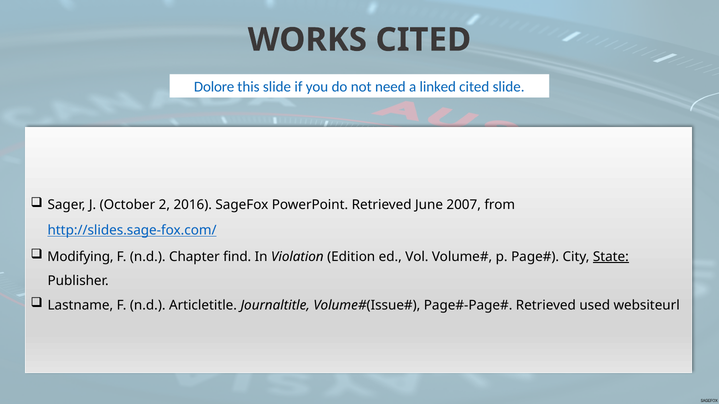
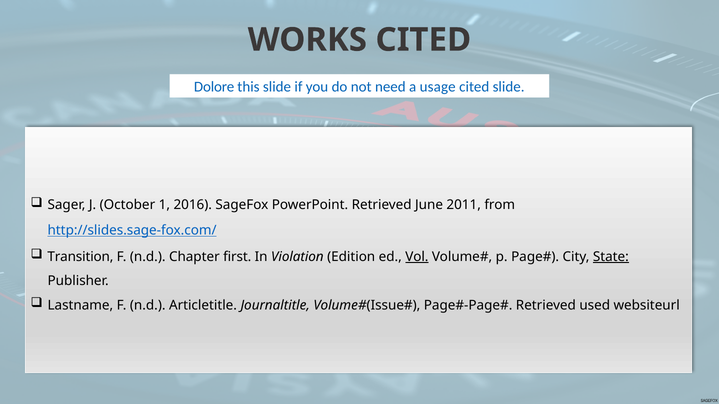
linked: linked -> usage (438, 87)
2: 2 -> 1 (164, 205)
2007: 2007 -> 2011 (464, 205)
Modifying: Modifying -> Transition (80, 257)
find: find -> first (237, 257)
Vol underline: none -> present (417, 257)
